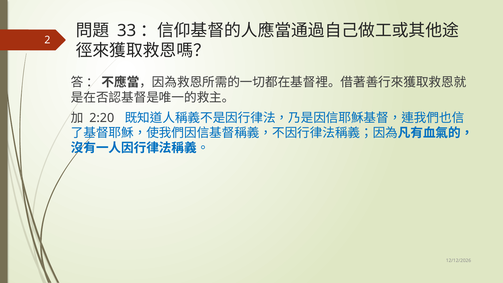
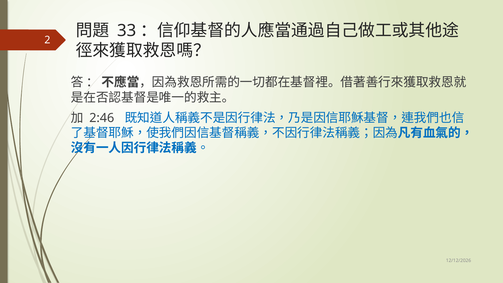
2:20: 2:20 -> 2:46 (102, 118)
